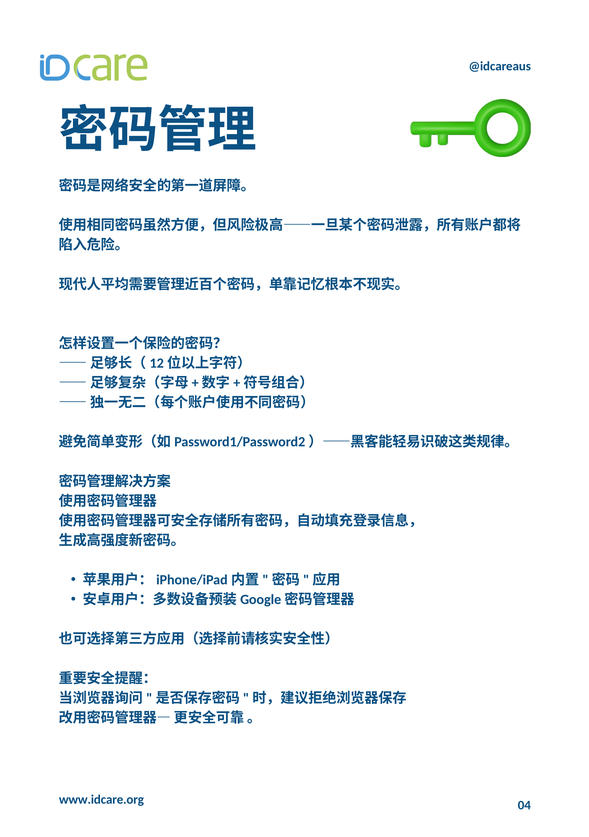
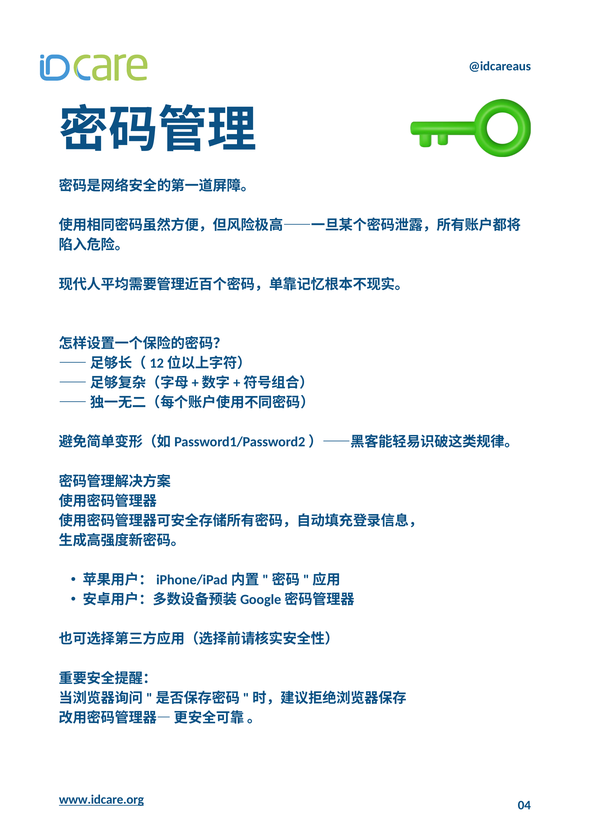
www.idcare.org underline: none -> present (101, 799)
